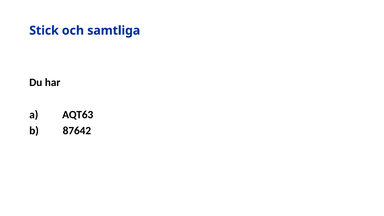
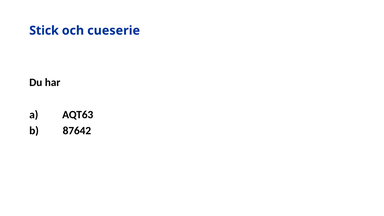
samtliga: samtliga -> cueserie (114, 31)
